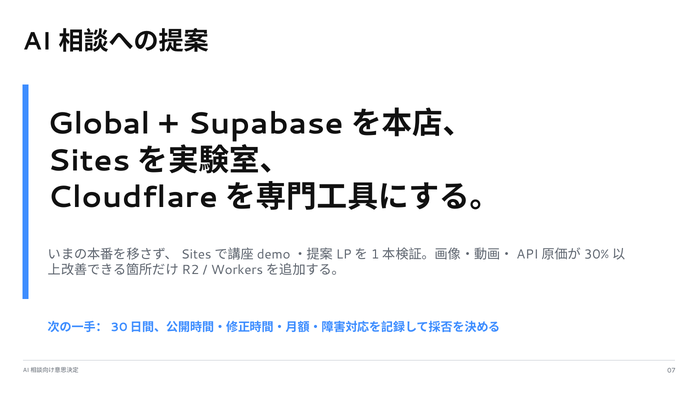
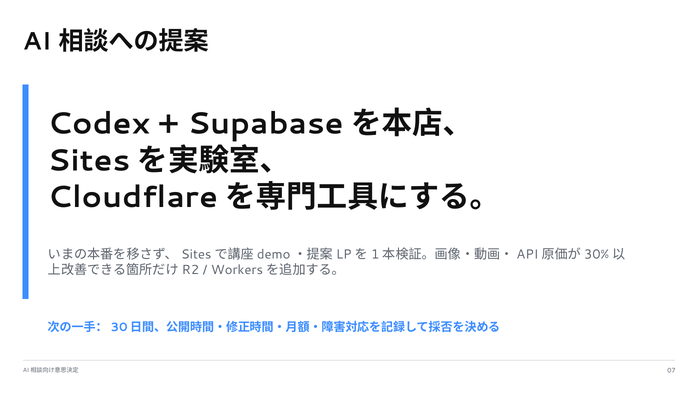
Global: Global -> Codex (99, 124)
